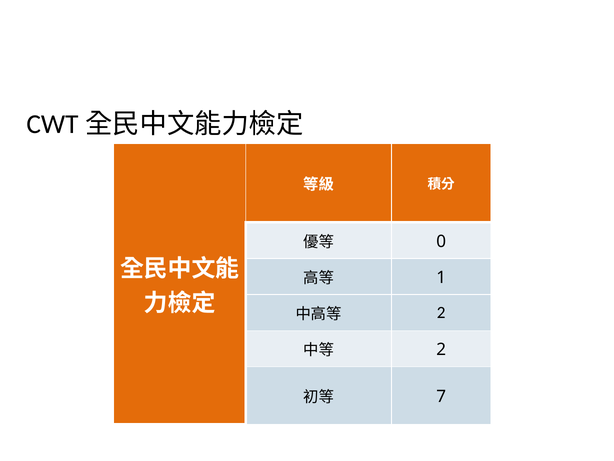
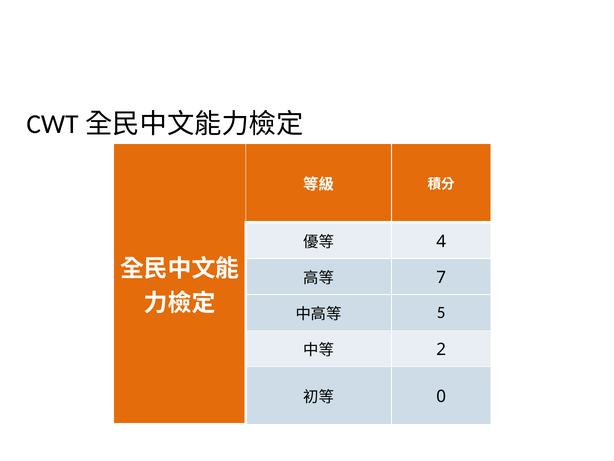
0: 0 -> 4 (441, 241)
1: 1 -> 7 (441, 277)
2: 2 -> 5 (441, 312)
7: 7 -> 0 (441, 396)
